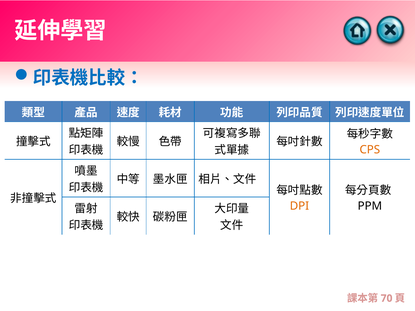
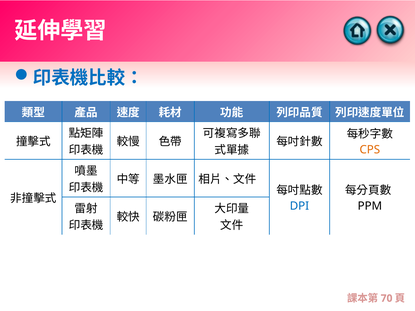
DPI colour: orange -> blue (299, 206)
